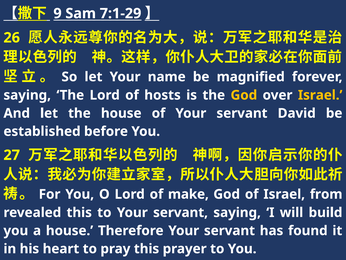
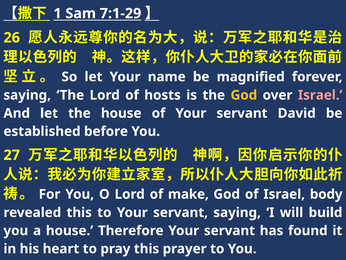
9: 9 -> 1 (58, 13)
Israel colour: yellow -> pink (320, 95)
from: from -> body (326, 194)
